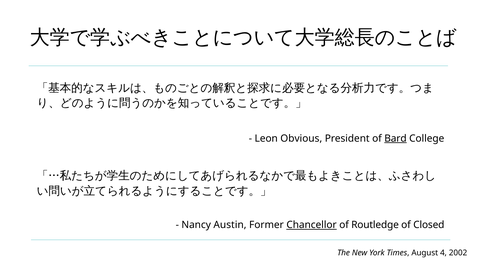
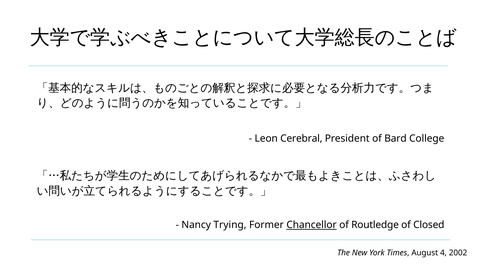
Obvious: Obvious -> Cerebral (301, 138)
Bard underline: present -> none (395, 138)
Austin: Austin -> Trying (230, 225)
